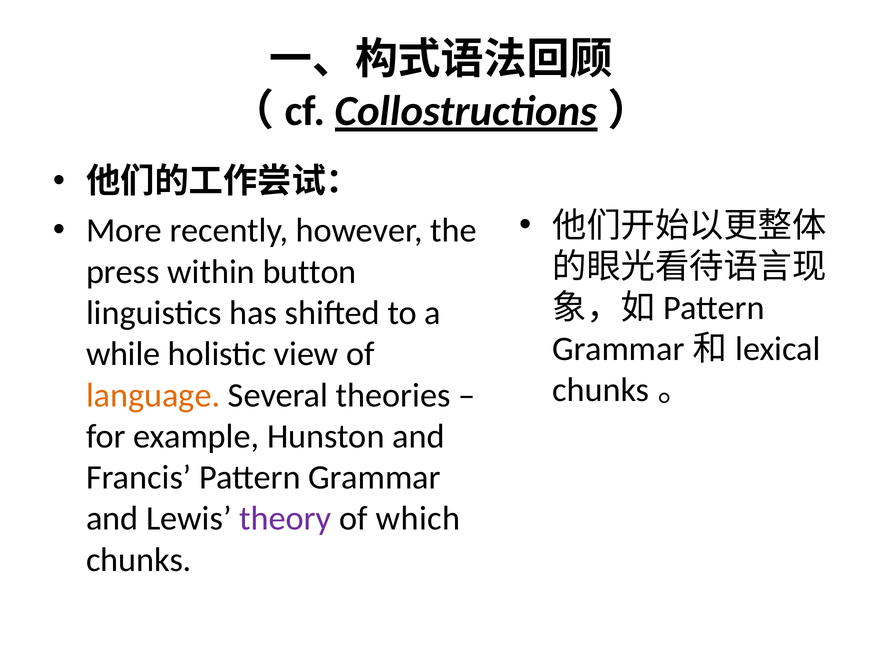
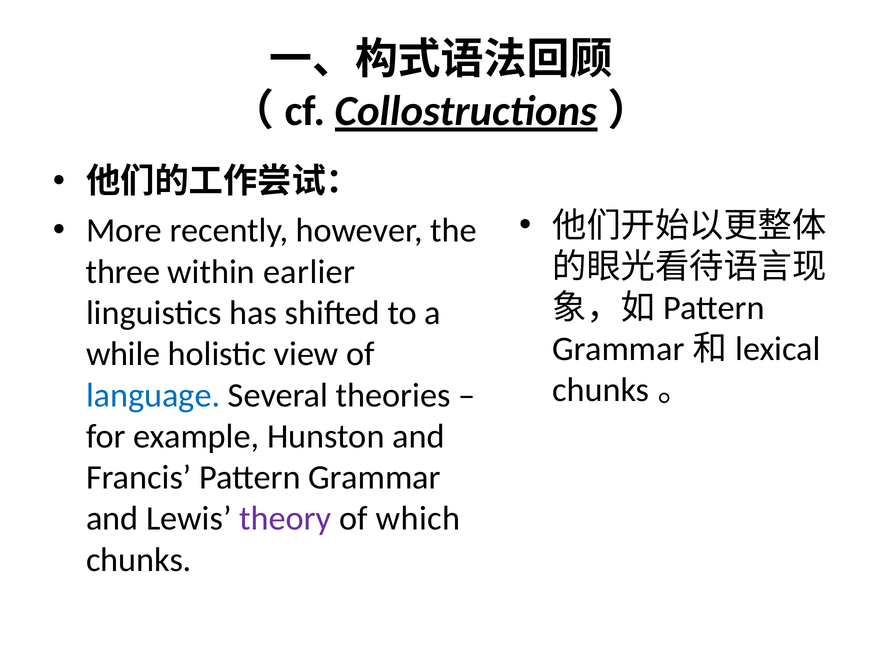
press: press -> three (123, 272)
button: button -> earlier (309, 272)
language colour: orange -> blue (153, 396)
